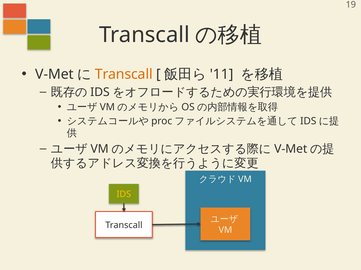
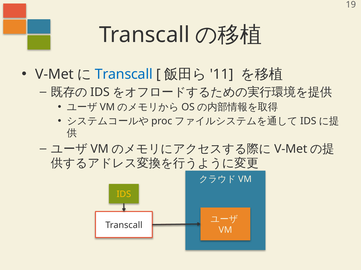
Transcall colour: orange -> blue (124, 74)
